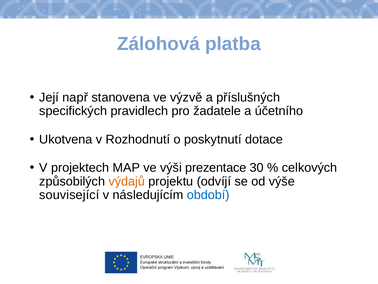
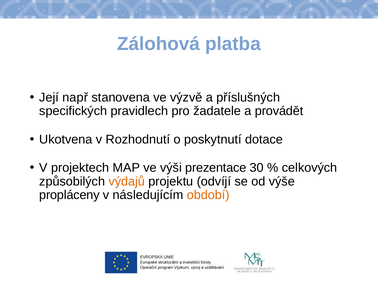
účetního: účetního -> provádět (279, 111)
související: související -> propláceny (69, 195)
období colour: blue -> orange (208, 195)
